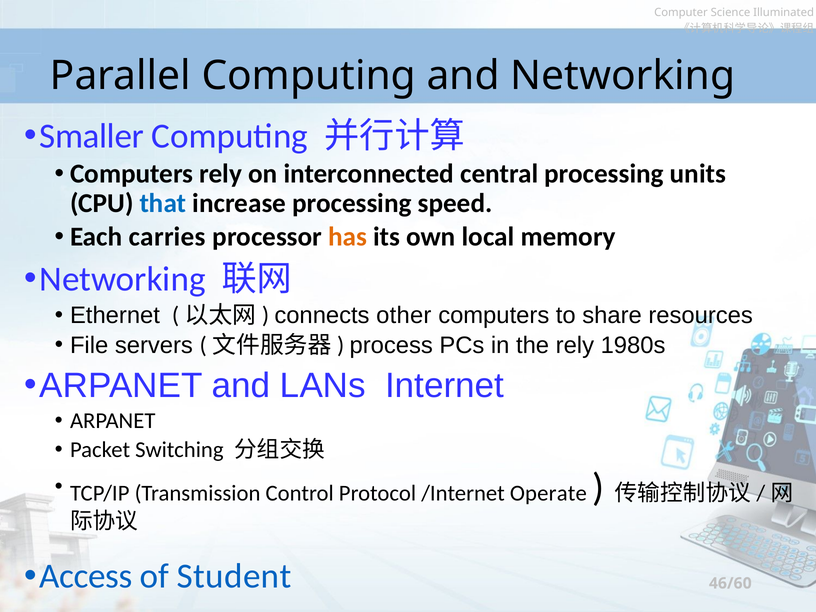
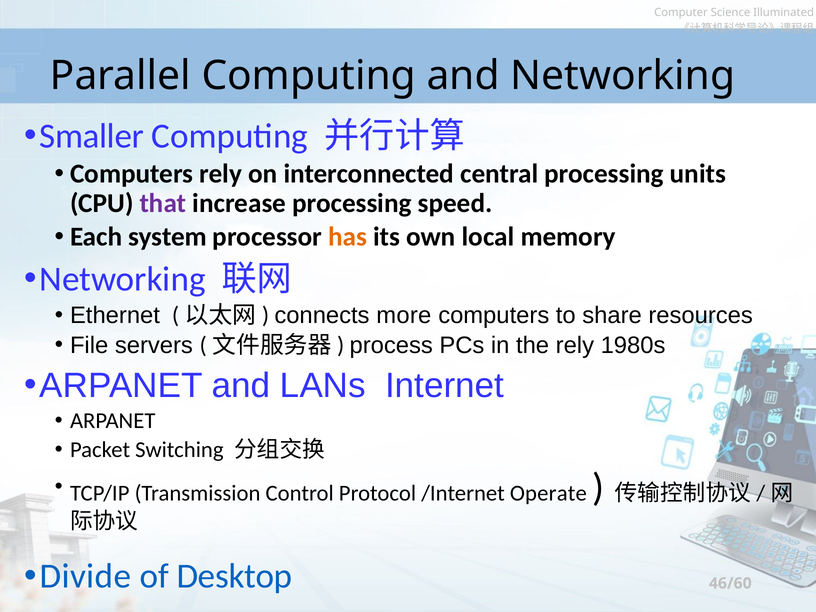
that colour: blue -> purple (163, 203)
carries: carries -> system (167, 237)
other: other -> more (404, 315)
Access: Access -> Divide (85, 576)
Student: Student -> Desktop (234, 576)
